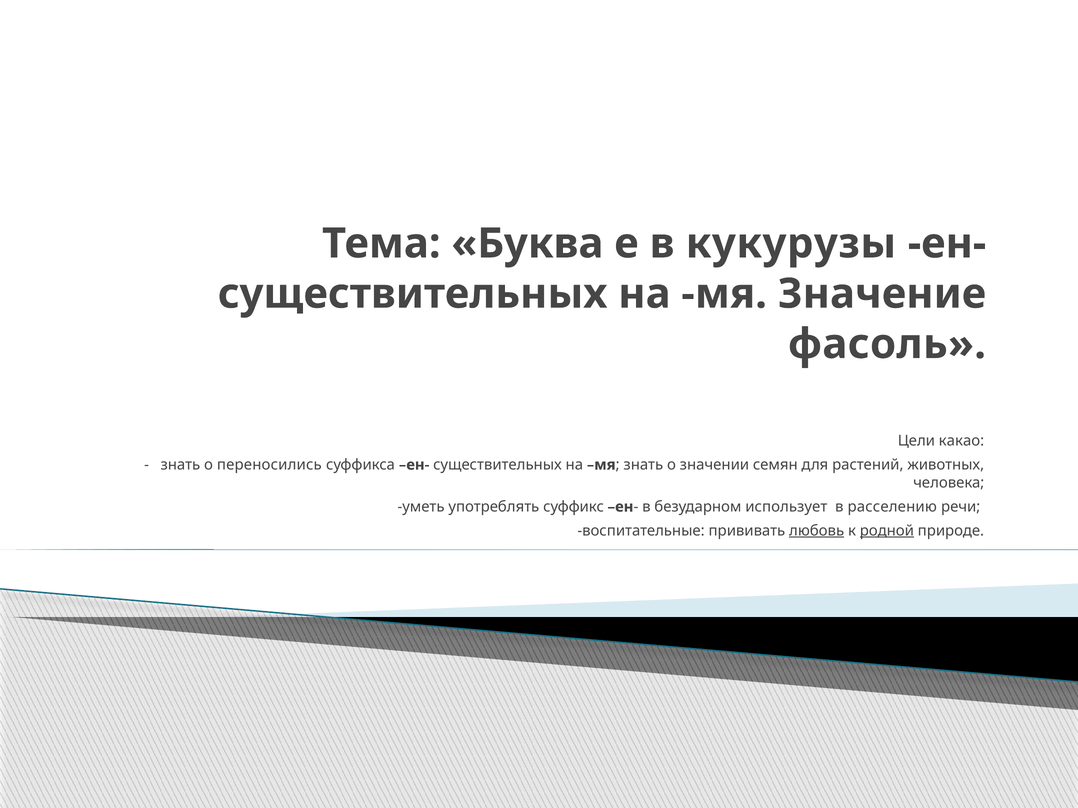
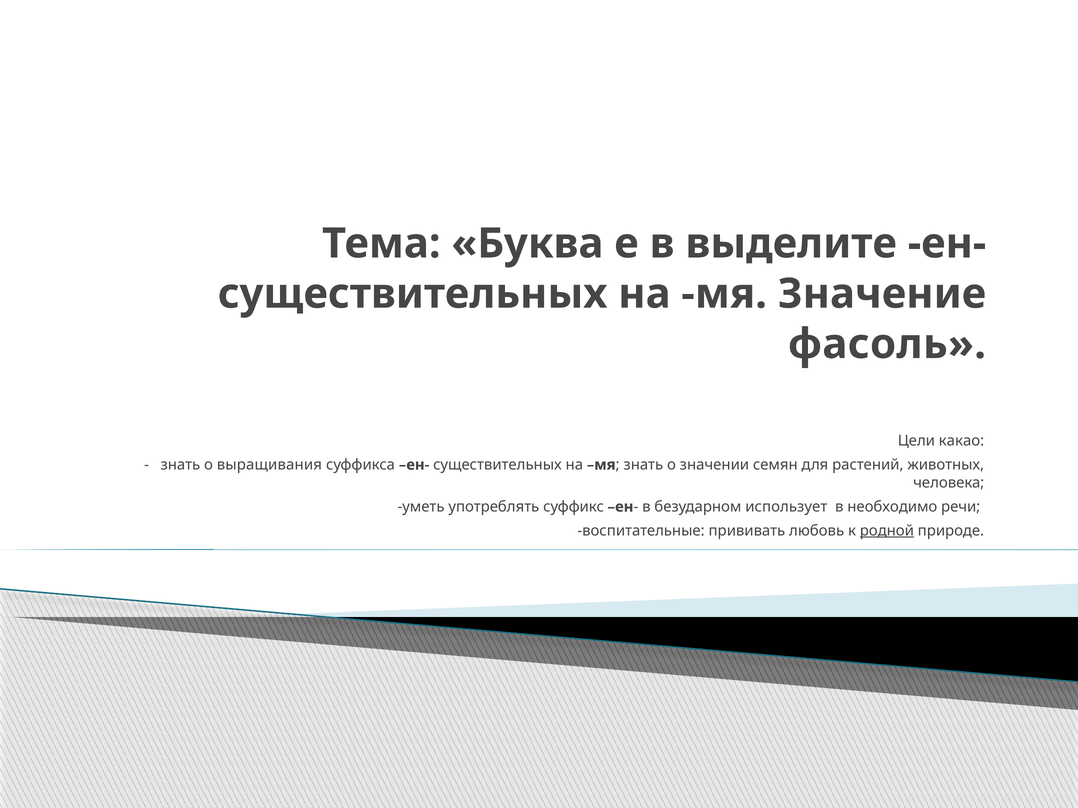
кукурузы: кукурузы -> выделите (791, 244)
переносились: переносились -> выращивания (269, 465)
расселению: расселению -> необходимо (892, 507)
любовь underline: present -> none (817, 531)
